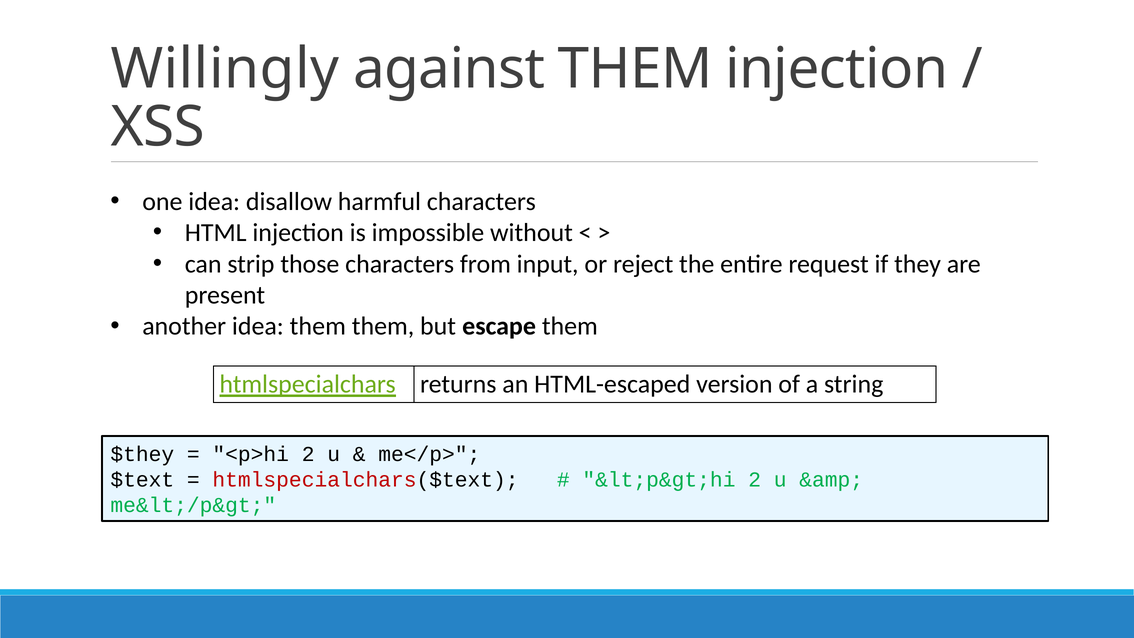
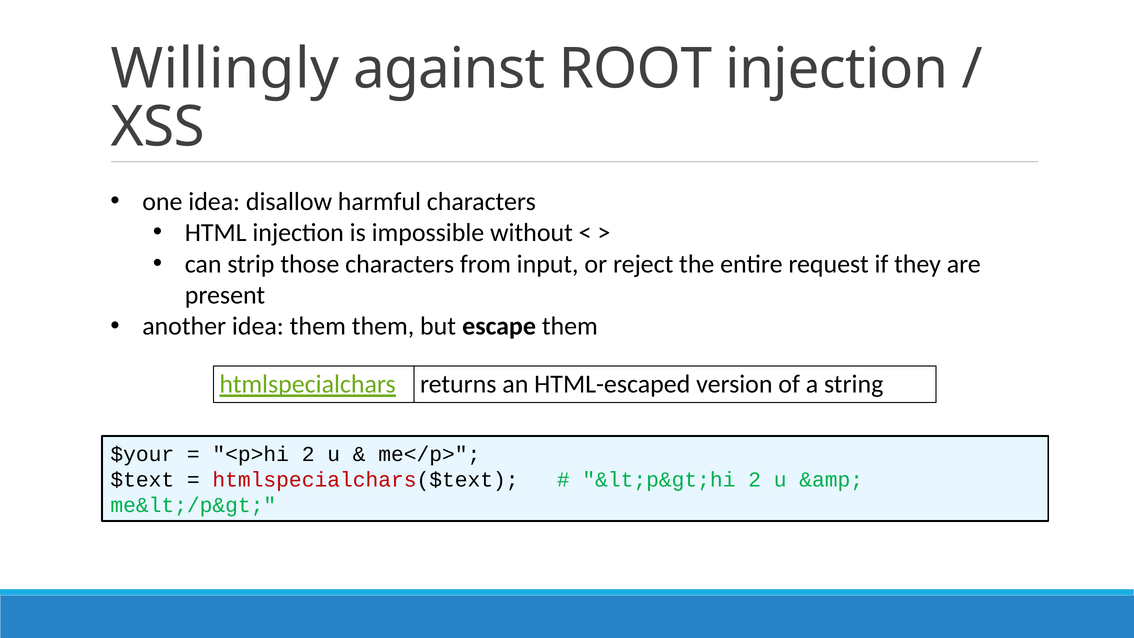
against THEM: THEM -> ROOT (635, 69)
$they: $they -> $your (142, 454)
